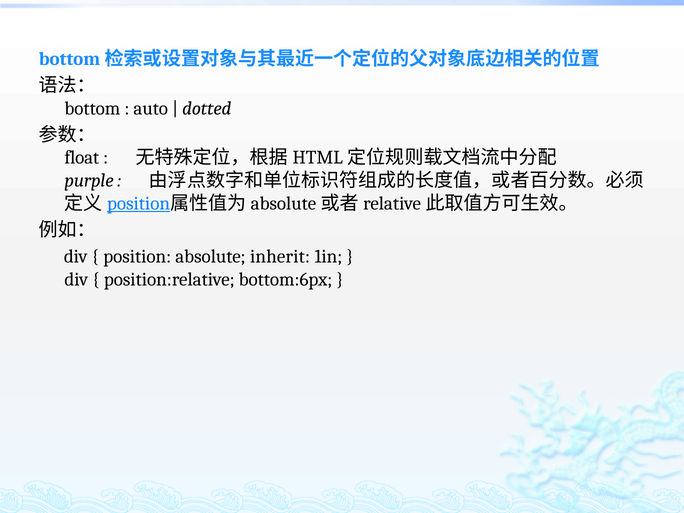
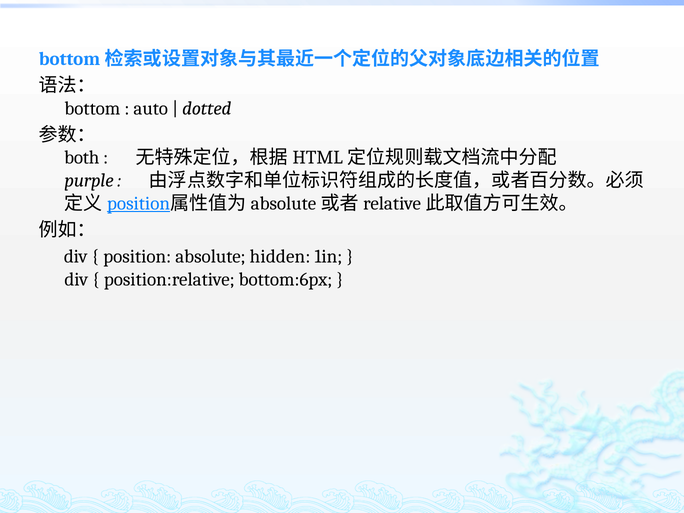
float: float -> both (82, 158)
inherit: inherit -> hidden (280, 257)
